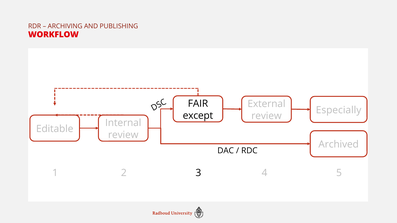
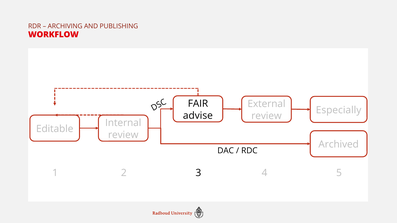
except: except -> advise (198, 116)
